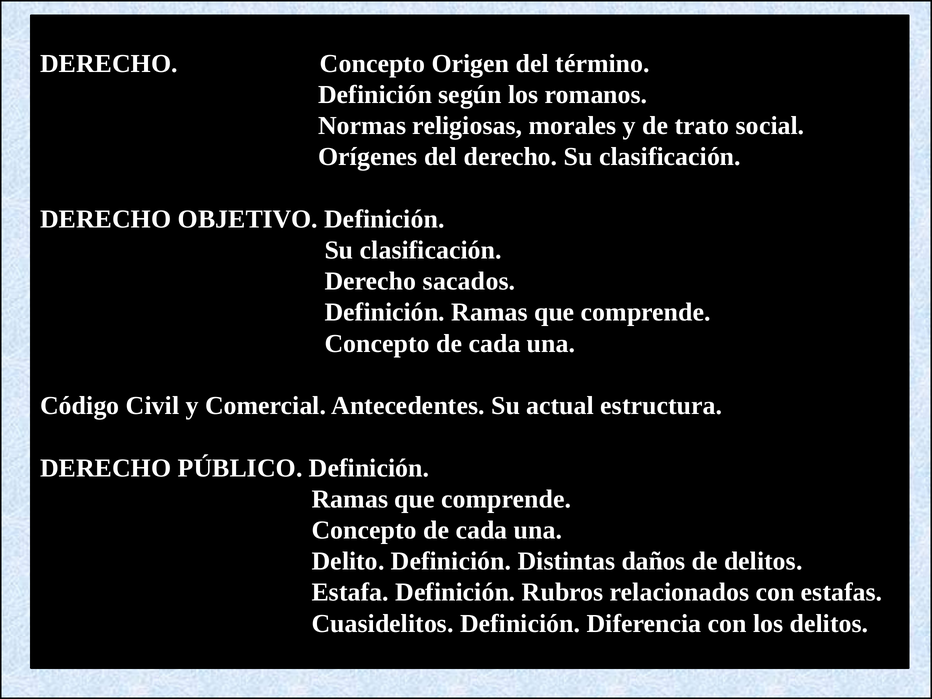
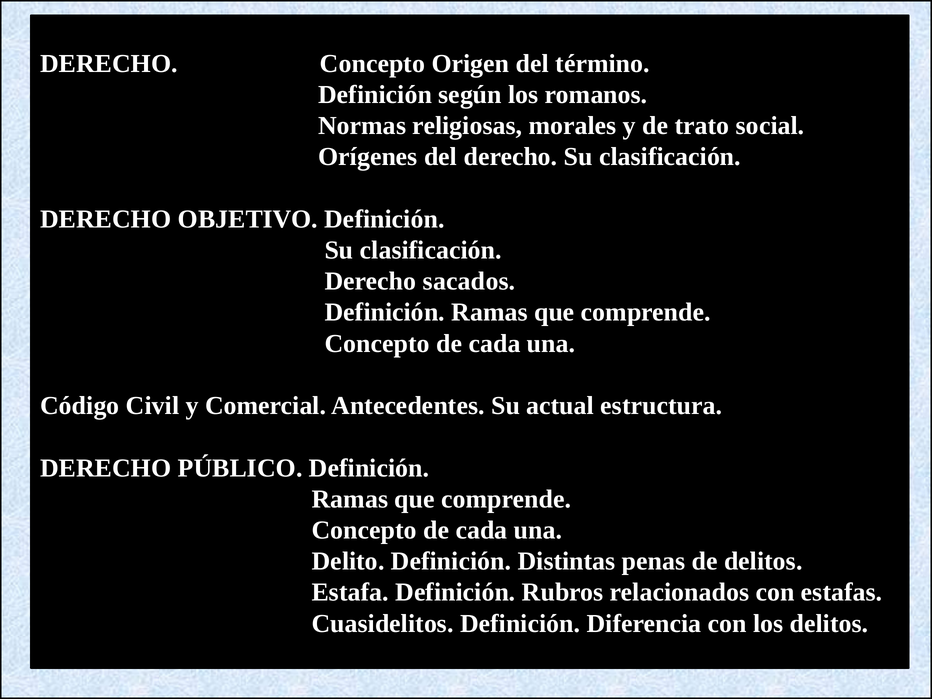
daños: daños -> penas (654, 561)
